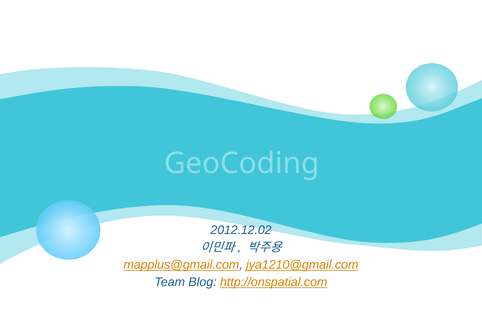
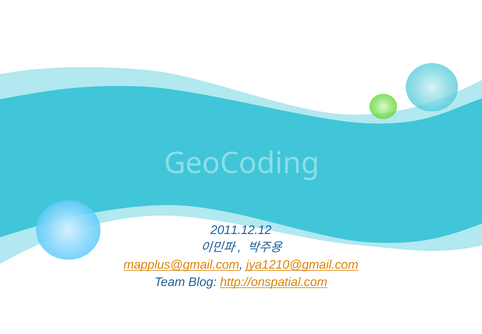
2012.12.02: 2012.12.02 -> 2011.12.12 (241, 230)
